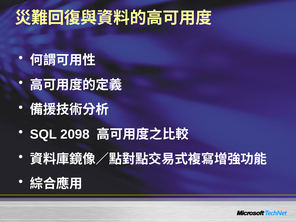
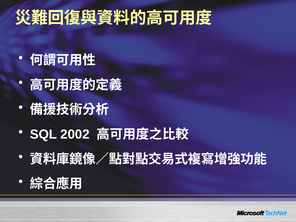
2098: 2098 -> 2002 (75, 134)
